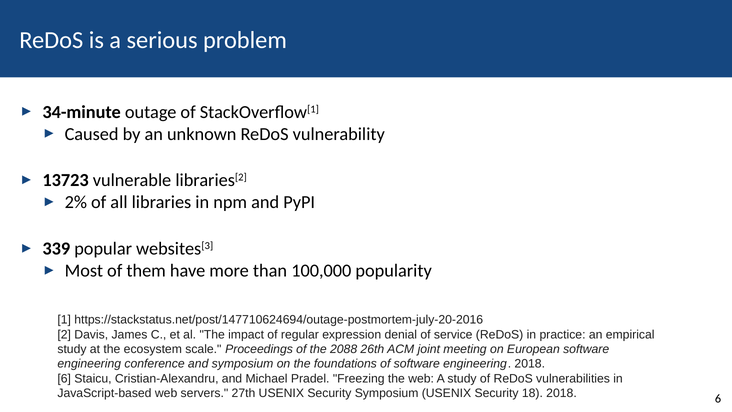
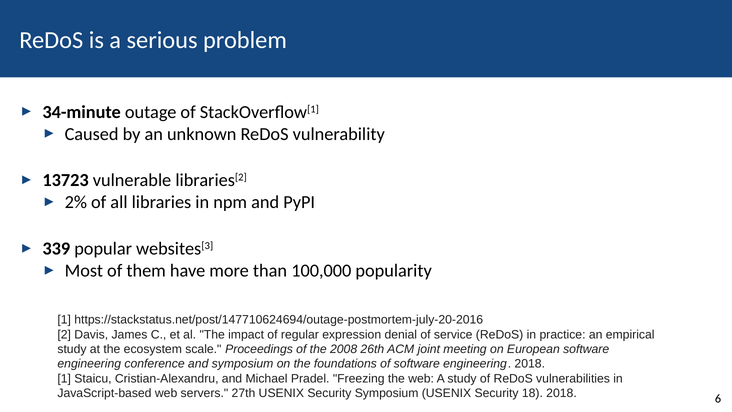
2088: 2088 -> 2008 (344, 349)
6: 6 -> 1 (64, 378)
